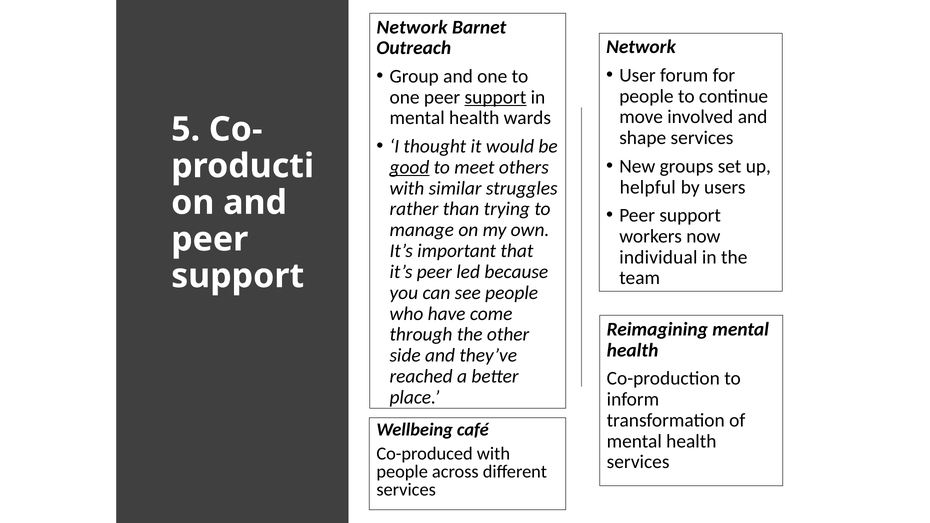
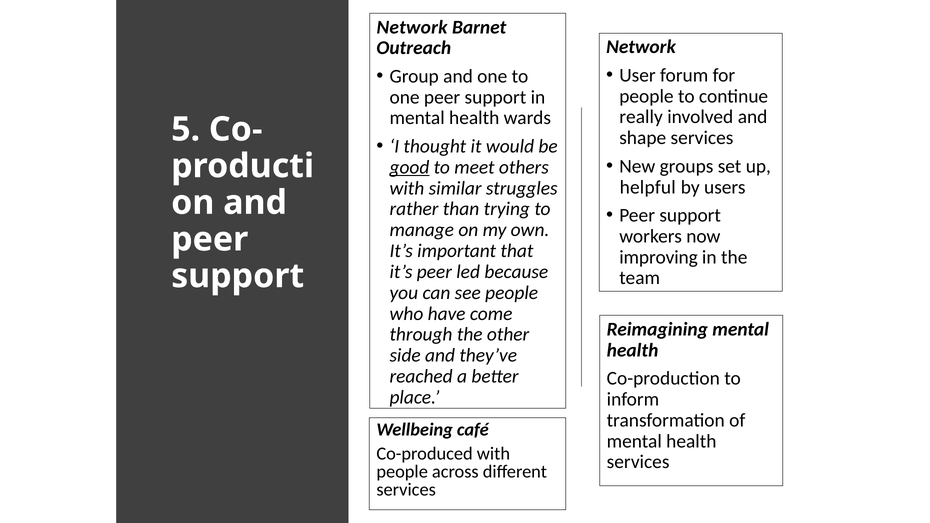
support underline: present -> none (495, 97)
move: move -> really (641, 117)
individual: individual -> improving (659, 257)
